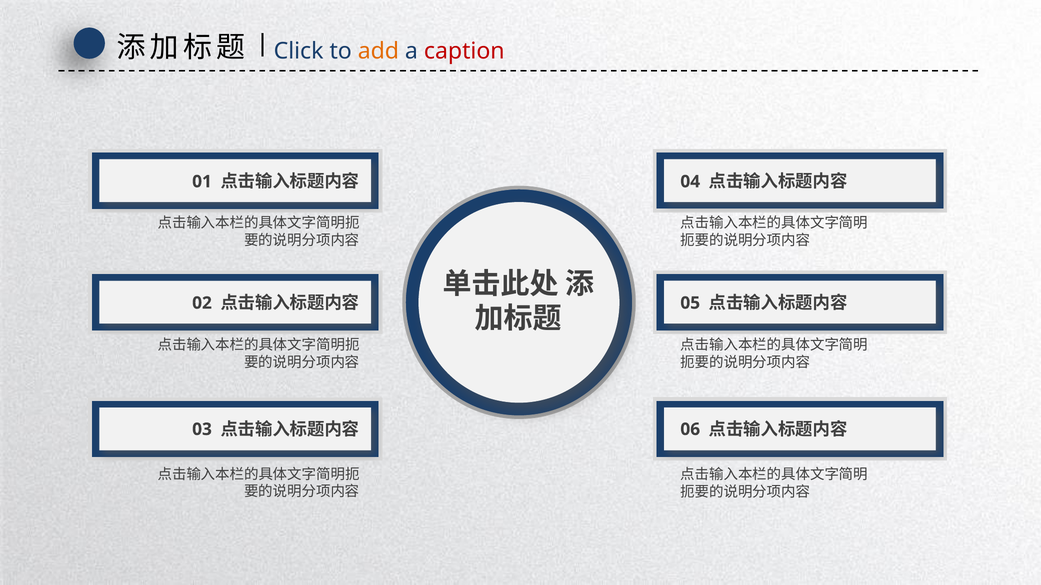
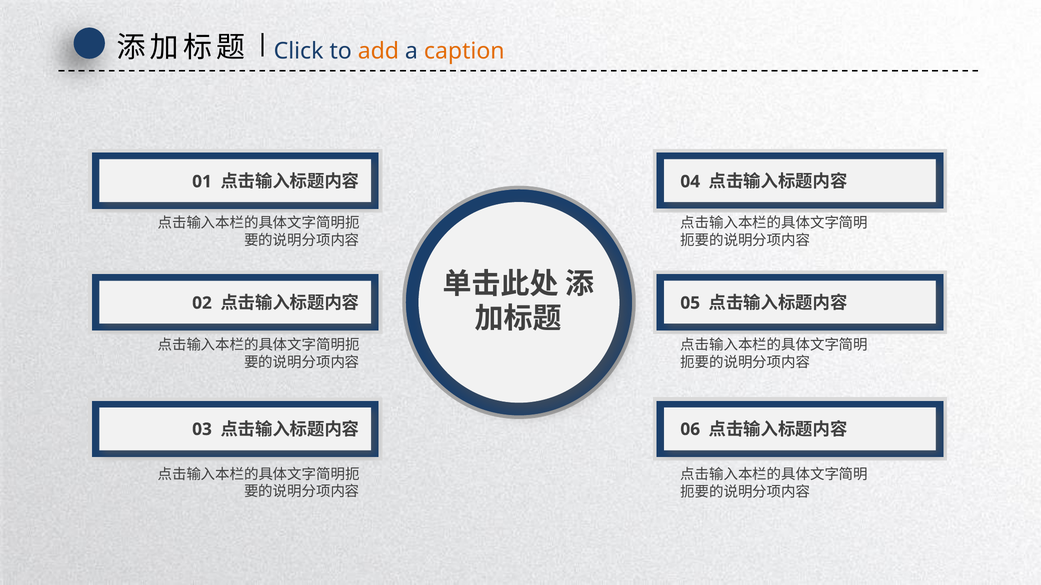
caption colour: red -> orange (464, 51)
